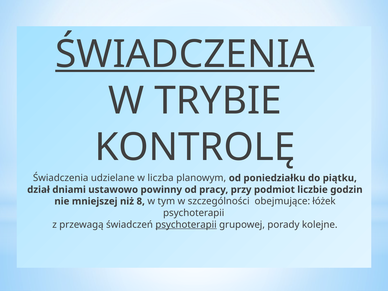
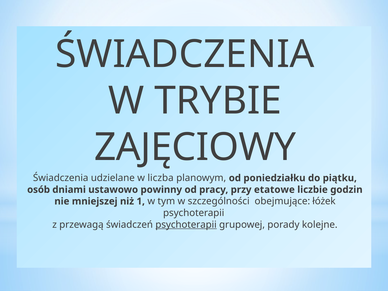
ŚWIADCZENIA underline: present -> none (185, 54)
KONTROLĘ: KONTROLĘ -> ZAJĘCIOWY (195, 147)
dział: dział -> osób (39, 190)
podmiot: podmiot -> etatowe (274, 190)
8: 8 -> 1 (141, 201)
